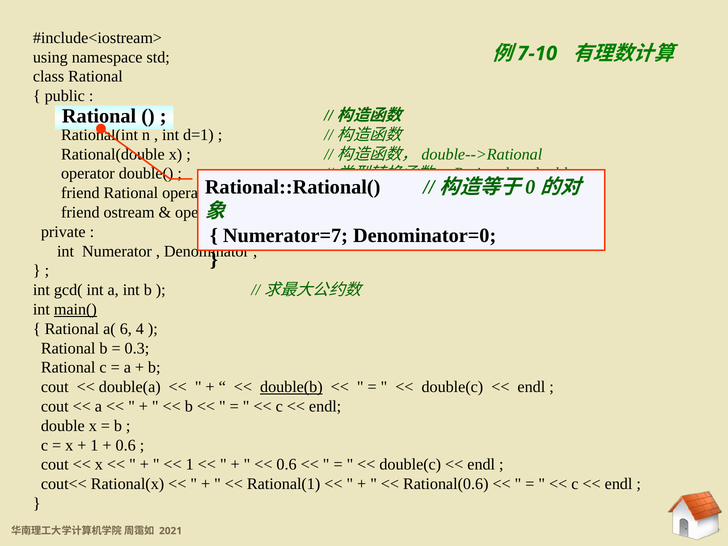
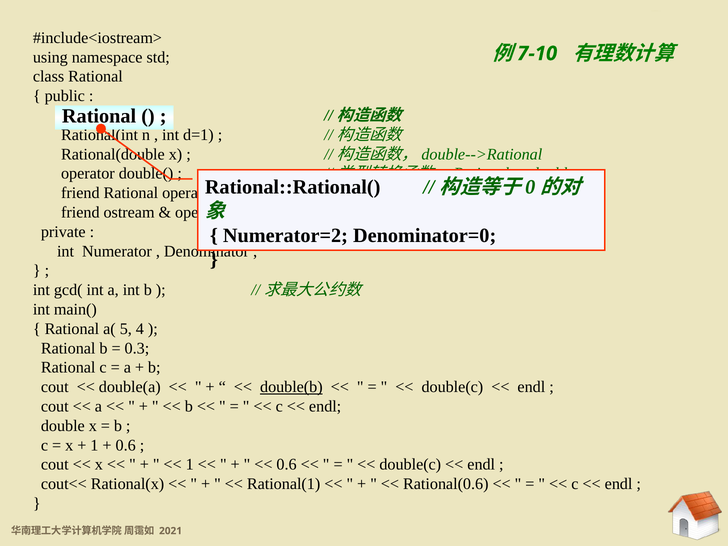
Numerator=7: Numerator=7 -> Numerator=2 (285, 236)
main( underline: present -> none (75, 309)
6: 6 -> 5 (126, 329)
